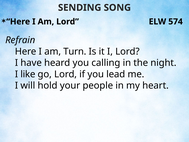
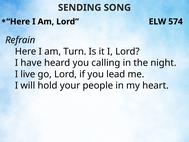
like: like -> live (28, 74)
